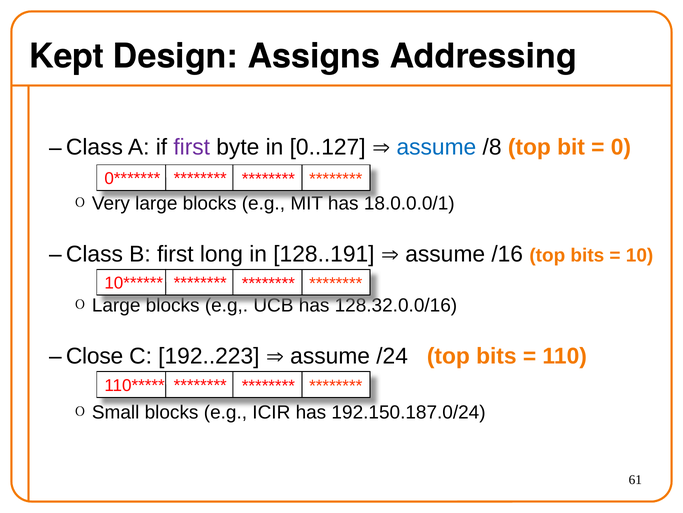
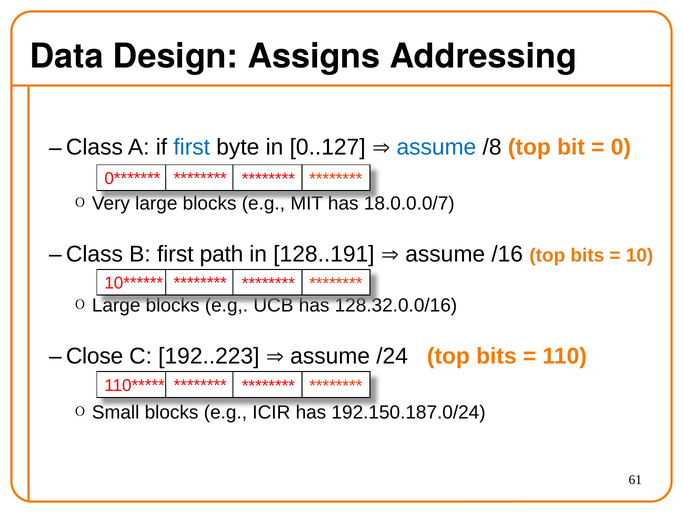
Kept: Kept -> Data (67, 56)
first colour: purple -> blue (192, 147)
18.0.0.0/1: 18.0.0.0/1 -> 18.0.0.0/7 (409, 203)
long: long -> path (222, 254)
